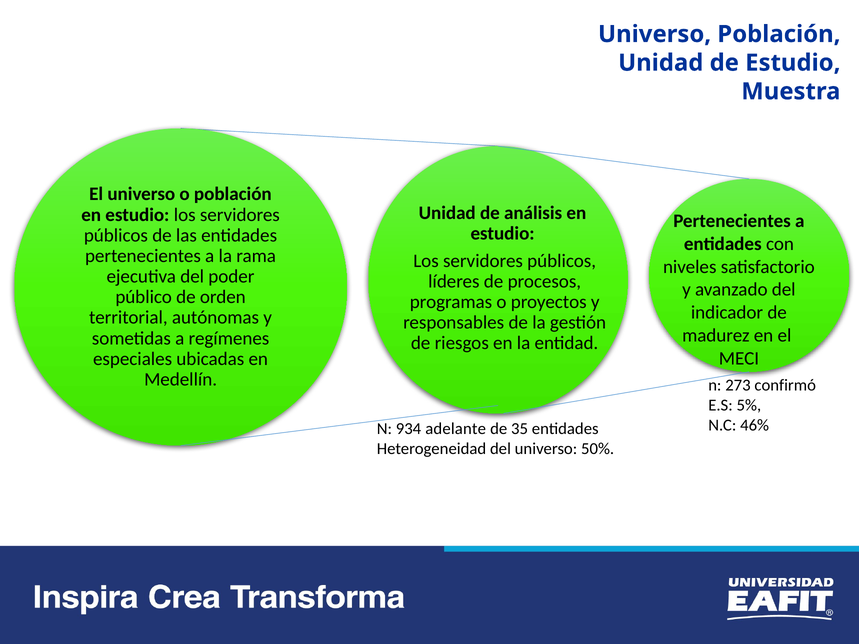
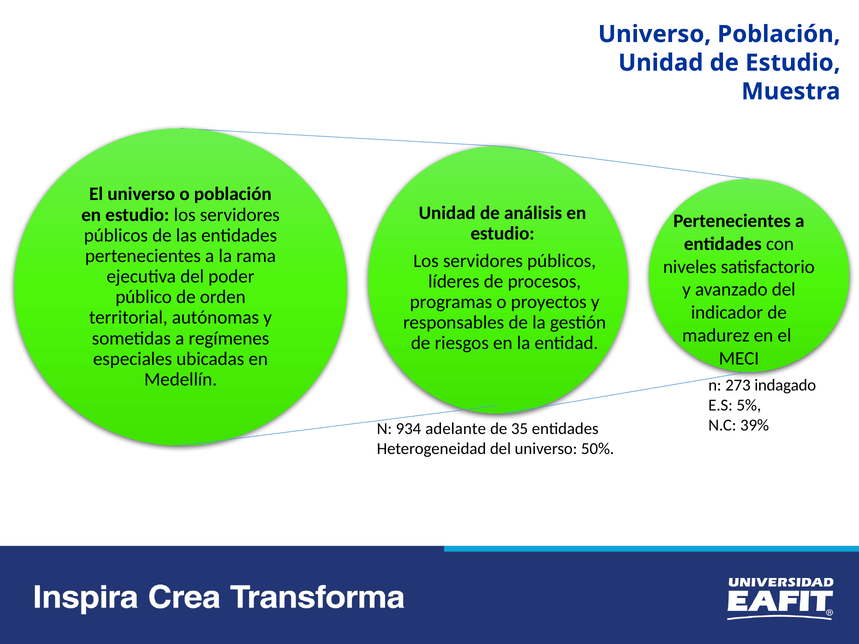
confirmó: confirmó -> indagado (785, 386)
46%: 46% -> 39% (755, 426)
